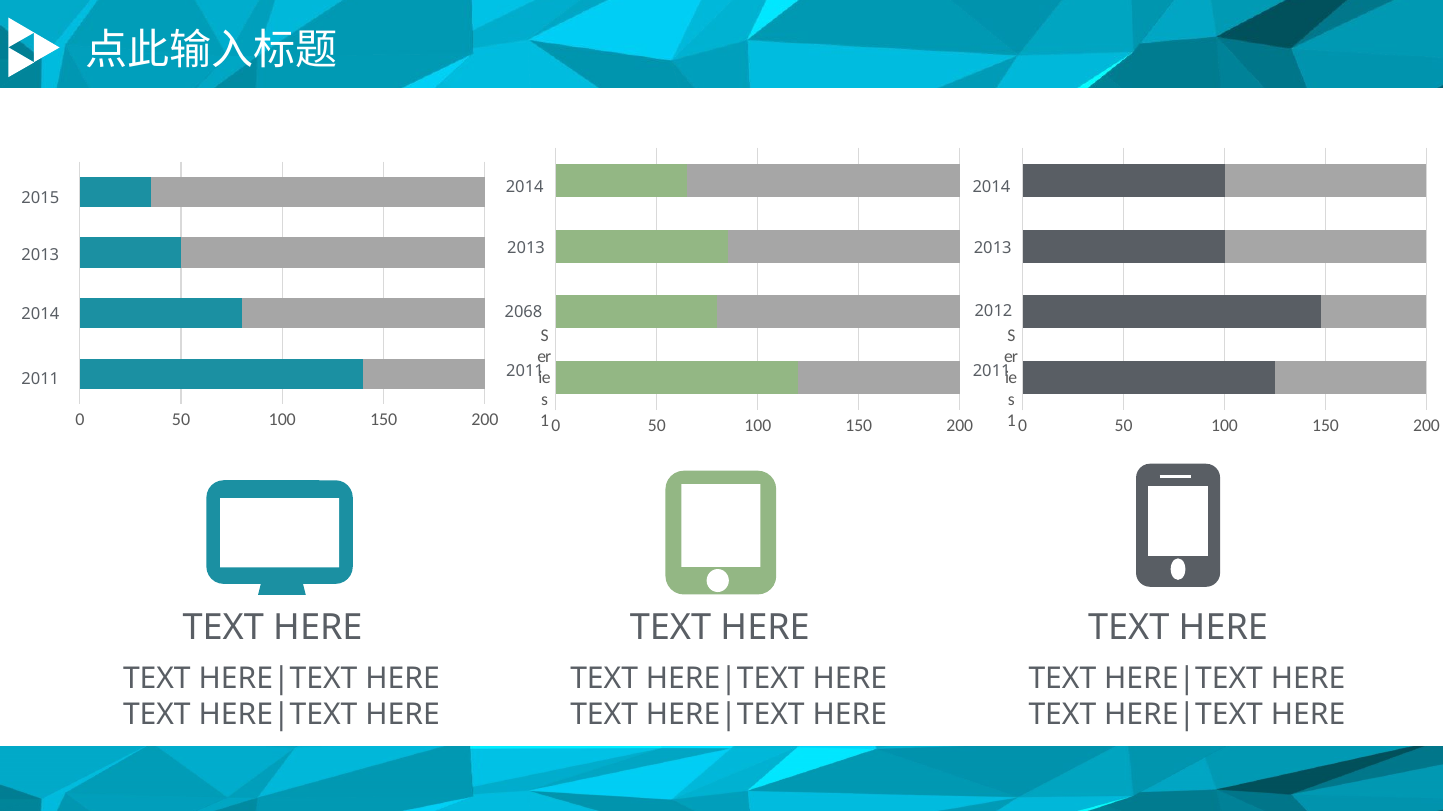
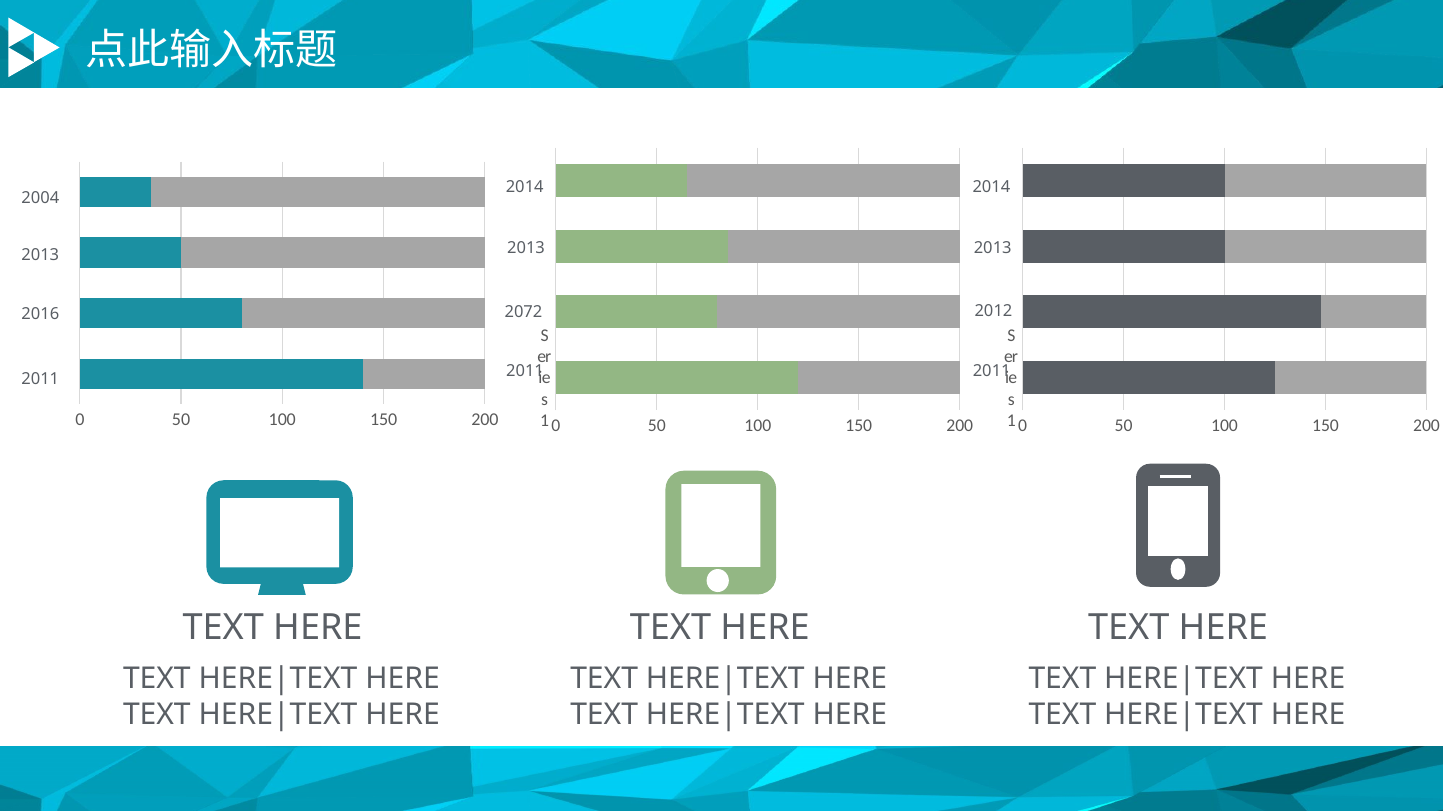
2015: 2015 -> 2004 (40, 198)
2068: 2068 -> 2072 (523, 313)
2014: 2014 -> 2016 (40, 314)
